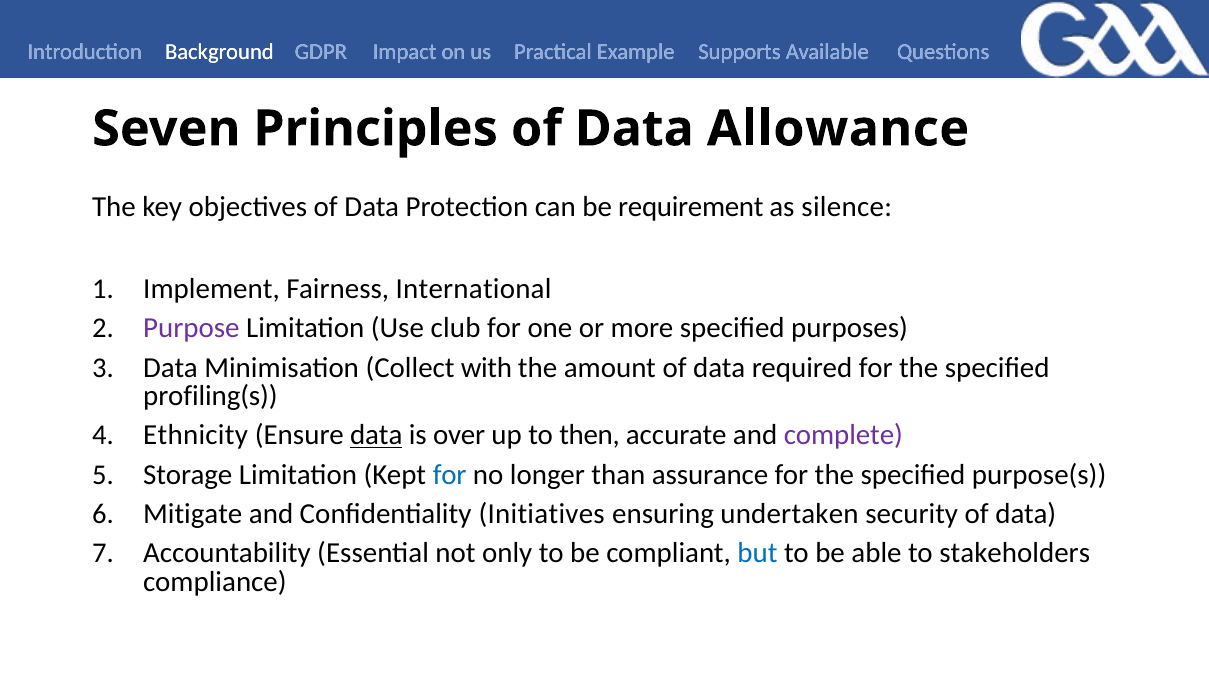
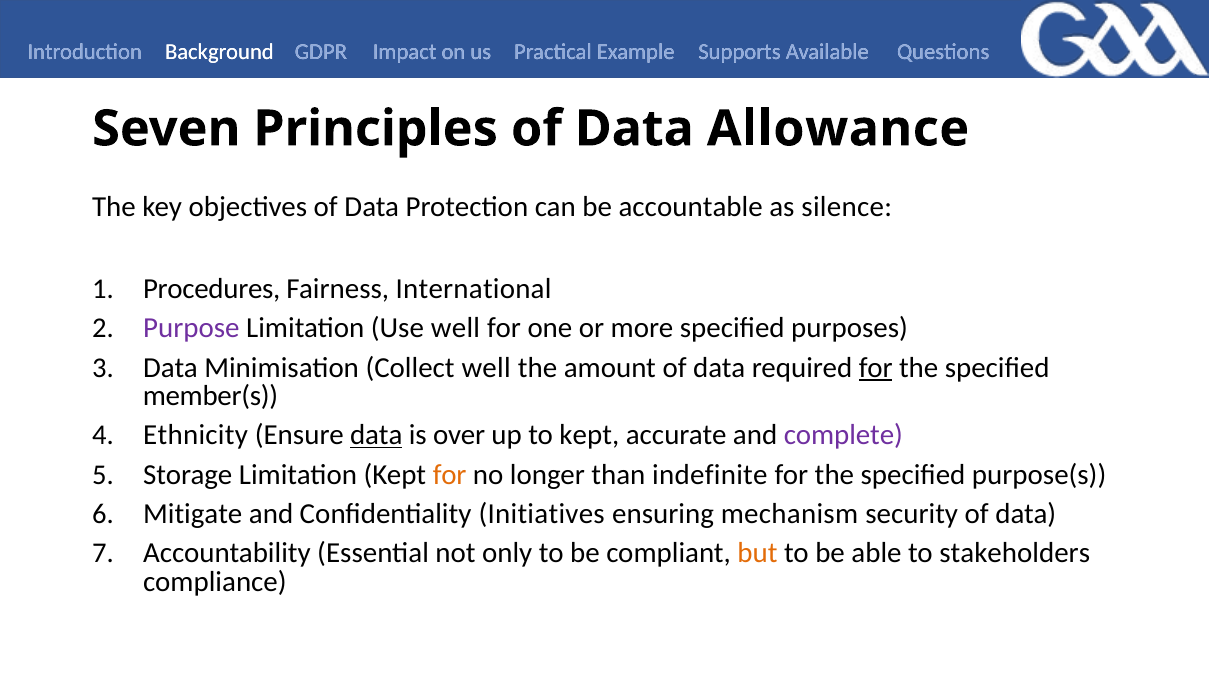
requirement: requirement -> accountable (691, 207)
Implement: Implement -> Procedures (212, 289)
Use club: club -> well (456, 328)
Collect with: with -> well (486, 368)
for underline: none -> present (876, 368)
profiling(s: profiling(s -> member(s (210, 396)
to then: then -> kept (589, 435)
for colour: blue -> orange (450, 475)
assurance: assurance -> indefinite (710, 475)
undertaken: undertaken -> mechanism (789, 514)
but colour: blue -> orange (757, 553)
